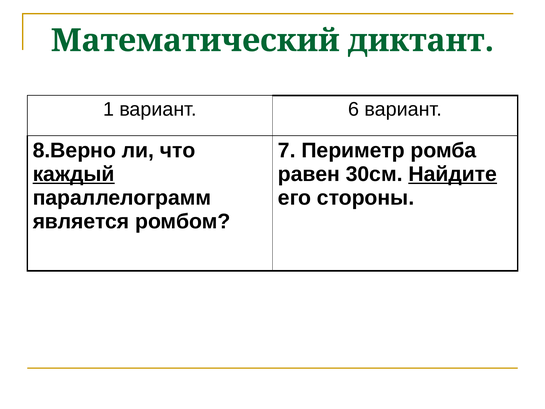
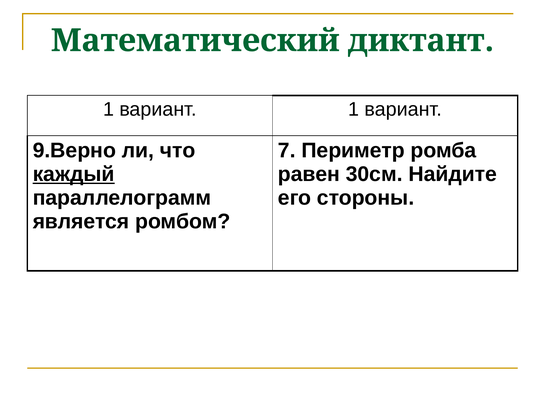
вариант 6: 6 -> 1 (354, 109)
8.Верно: 8.Верно -> 9.Верно (74, 151)
Найдите underline: present -> none (453, 174)
